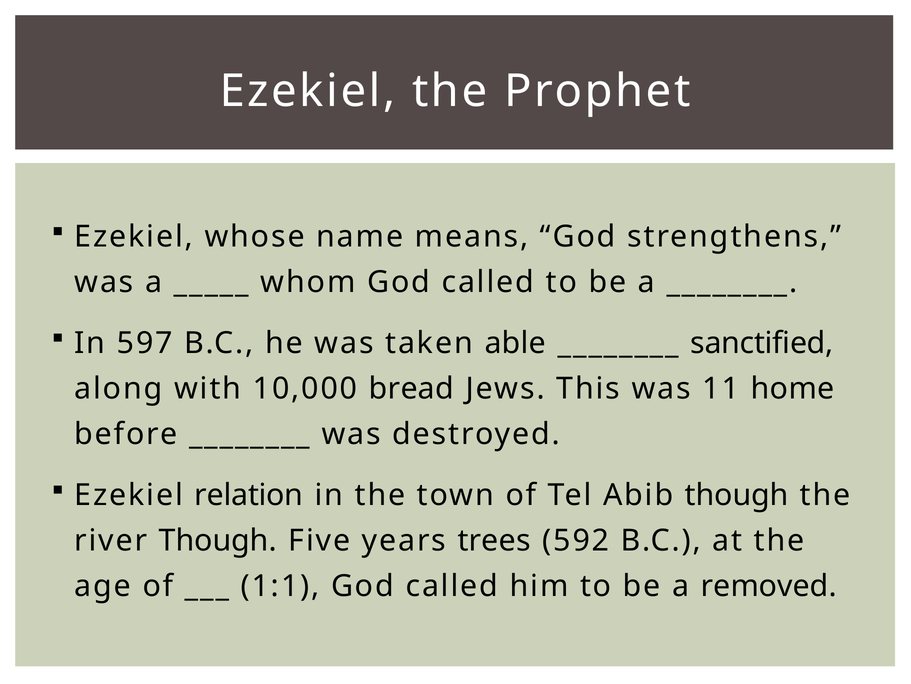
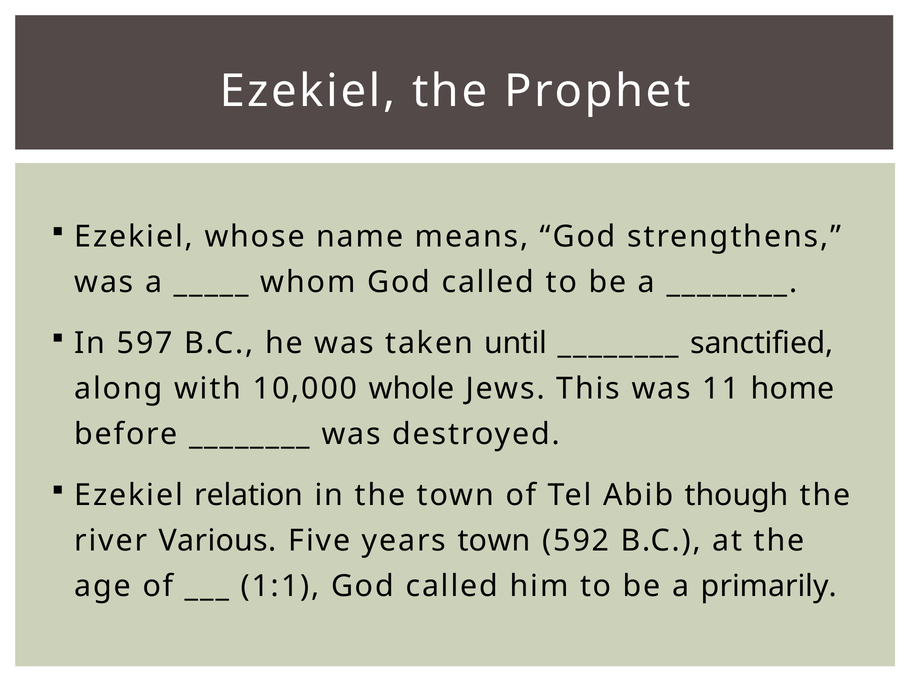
able: able -> until (516, 343)
bread: bread -> whole (412, 388)
river Though: Though -> Various (218, 540)
years trees: trees -> town (494, 540)
removed: removed -> primarily (769, 586)
